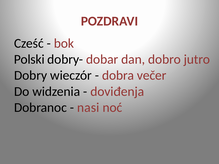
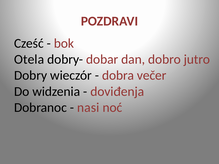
Polski: Polski -> Otela (29, 59)
